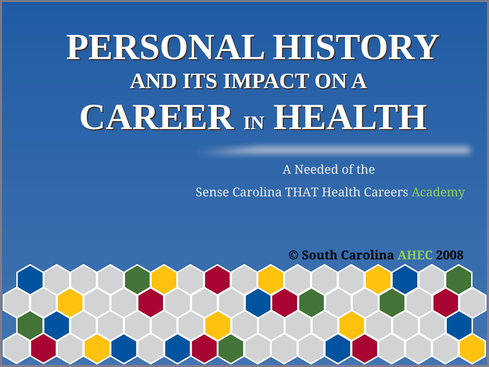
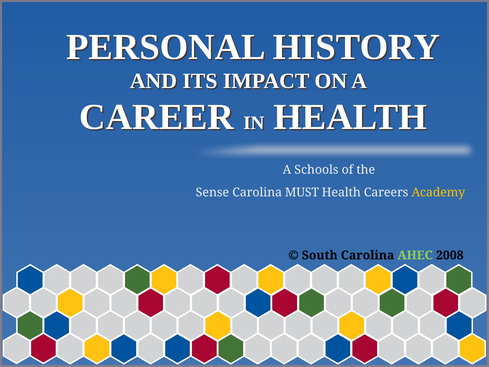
Needed: Needed -> Schools (316, 170)
THAT: THAT -> MUST (302, 192)
Academy colour: light green -> yellow (438, 192)
